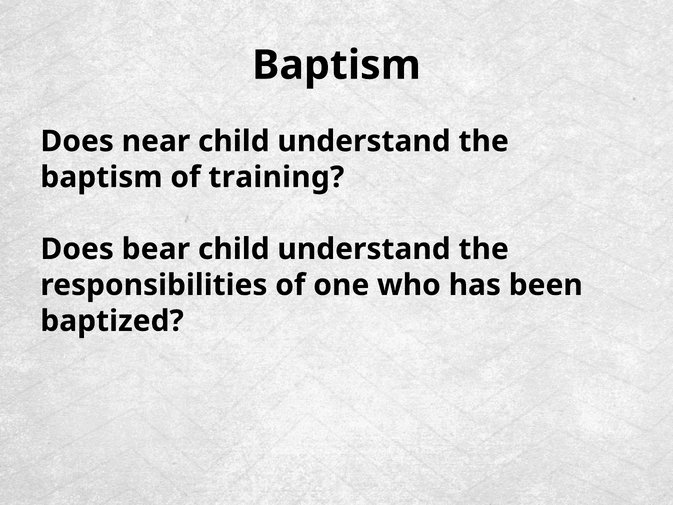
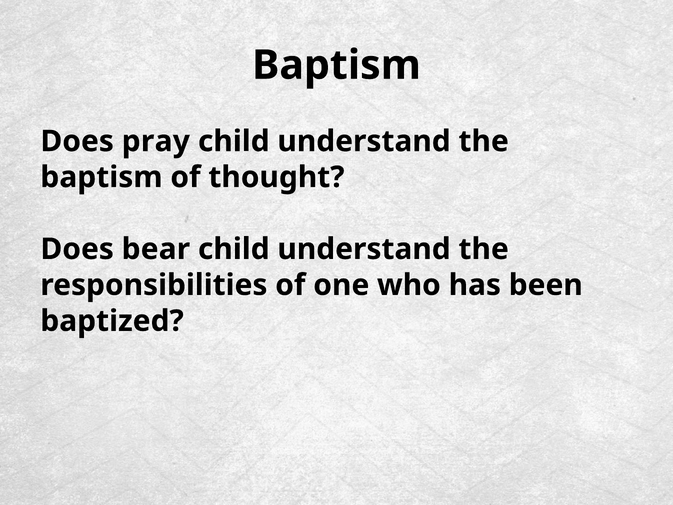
near: near -> pray (156, 141)
training: training -> thought (276, 177)
